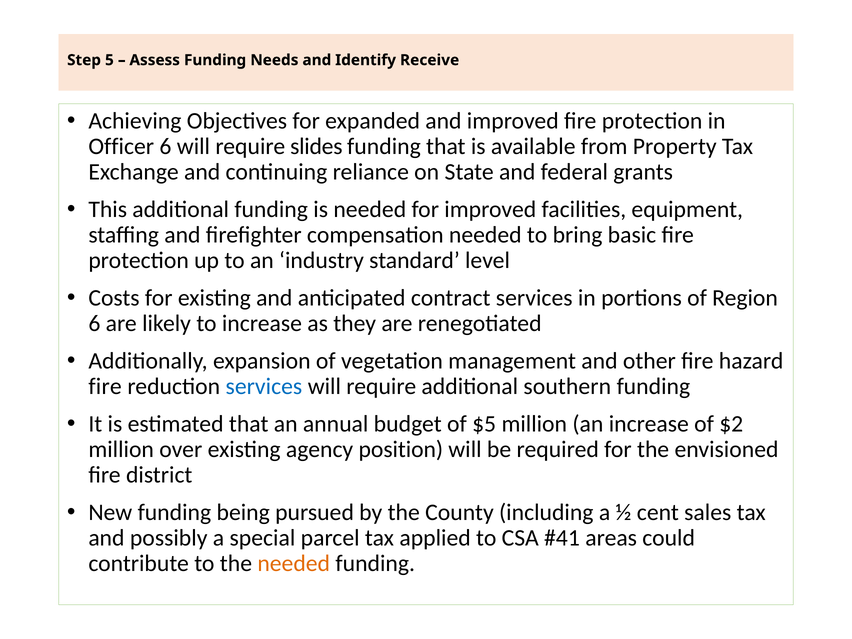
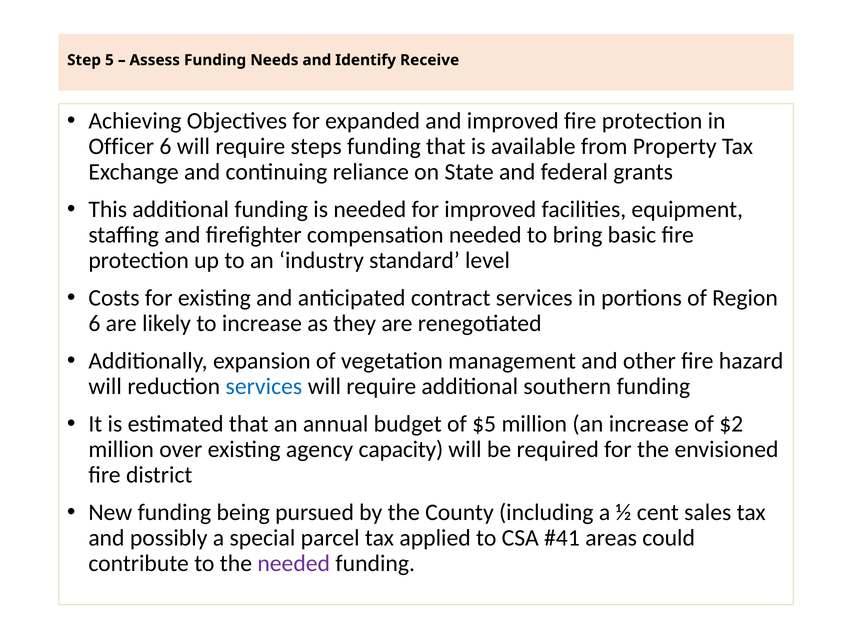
slides: slides -> steps (316, 146)
fire: fire -> will (105, 386)
position: position -> capacity (401, 449)
needed colour: orange -> purple (294, 563)
